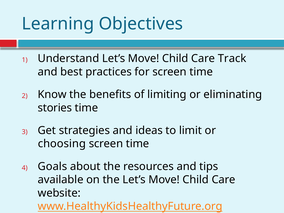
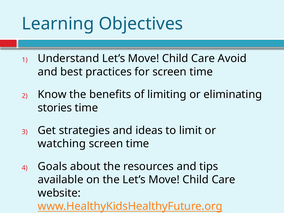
Track: Track -> Avoid (232, 59)
choosing: choosing -> watching (62, 144)
